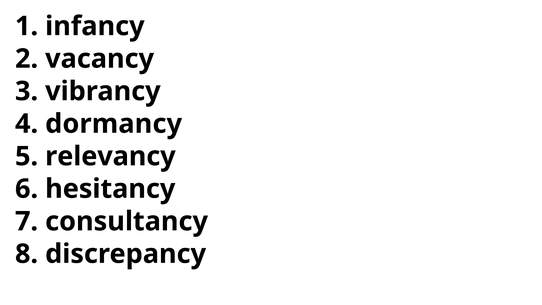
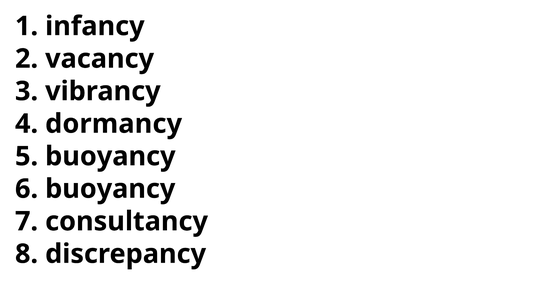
relevancy: relevancy -> buoyancy (110, 156)
hesitancy: hesitancy -> buoyancy (110, 189)
